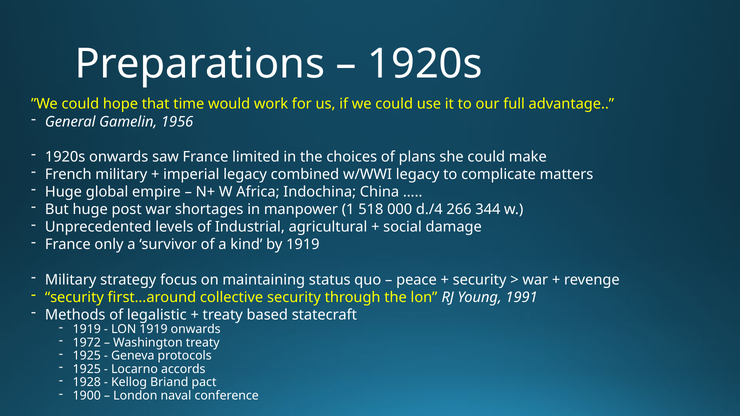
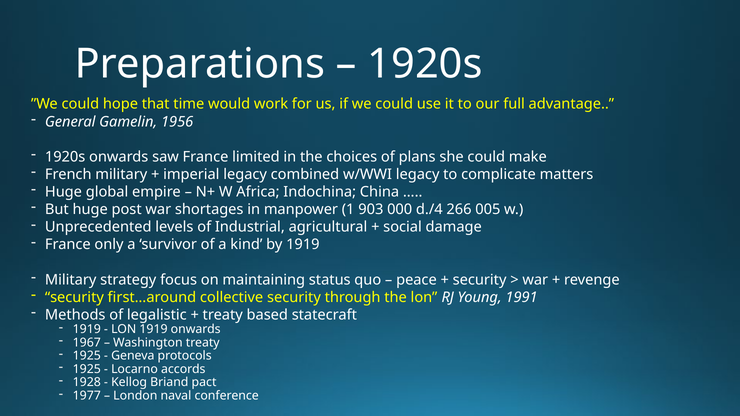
518: 518 -> 903 (371, 210)
344: 344 -> 005 (488, 210)
1972: 1972 -> 1967 (87, 343)
1900: 1900 -> 1977 (87, 396)
